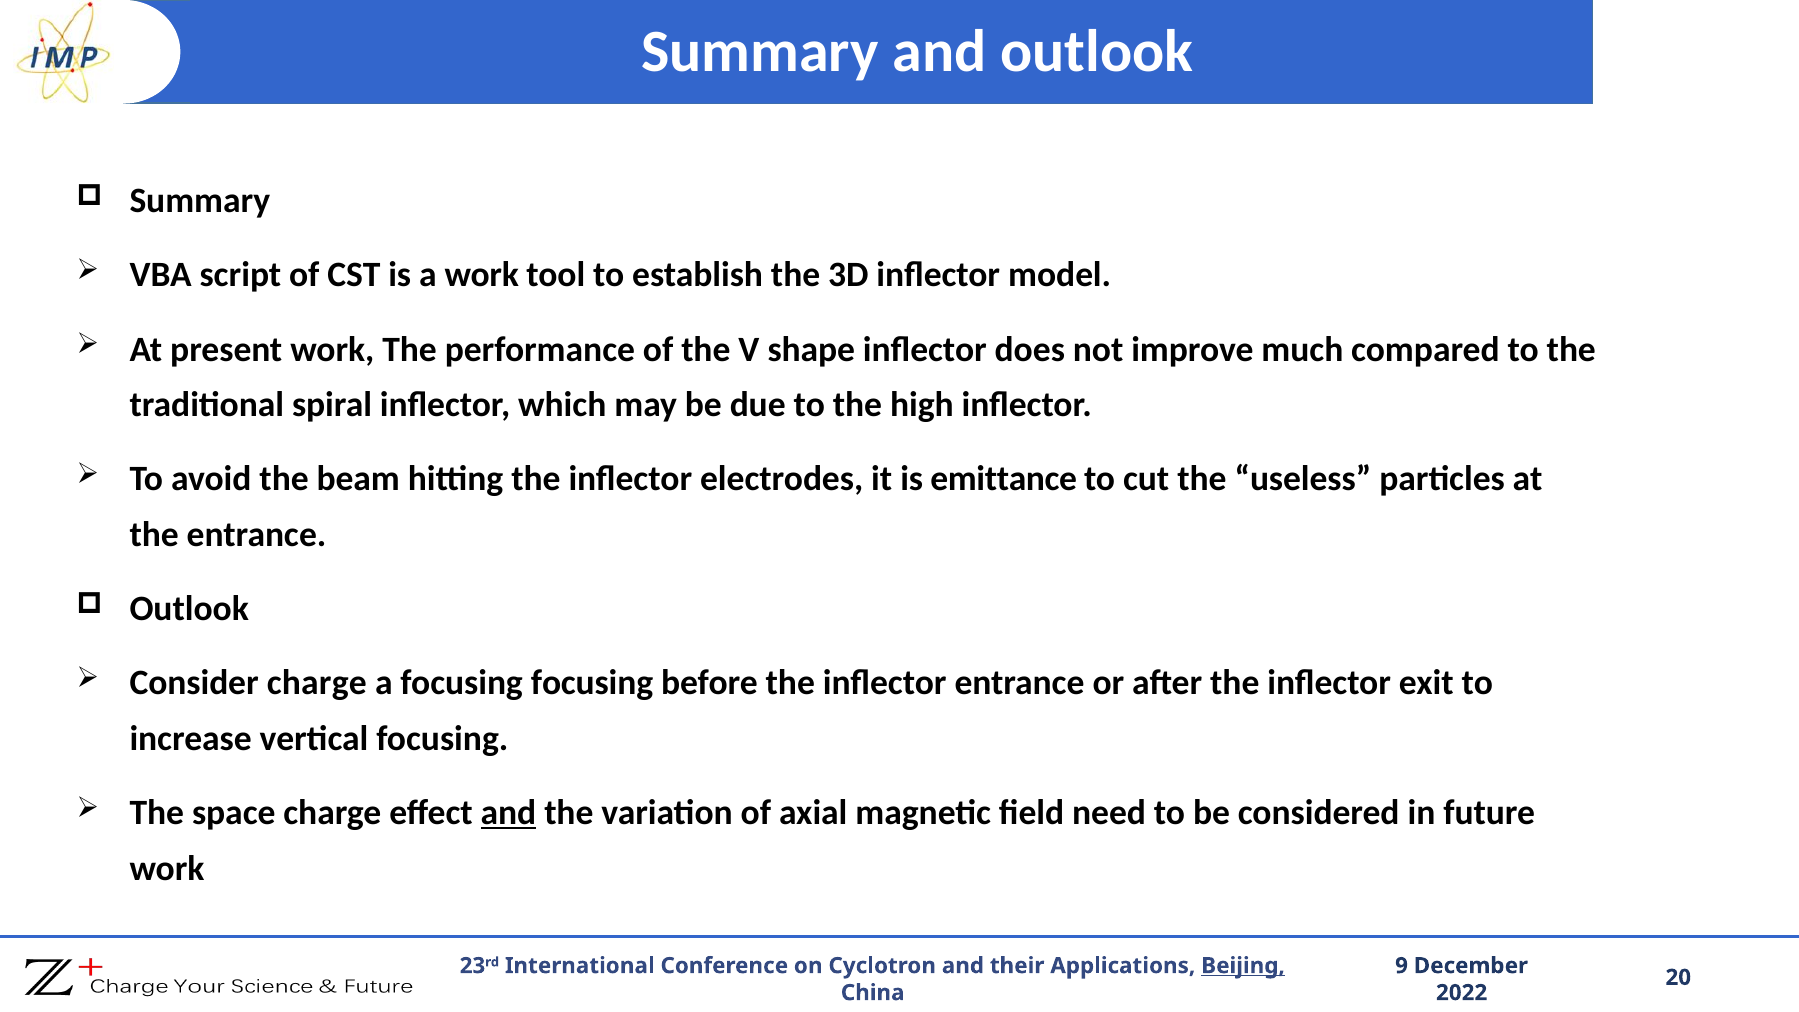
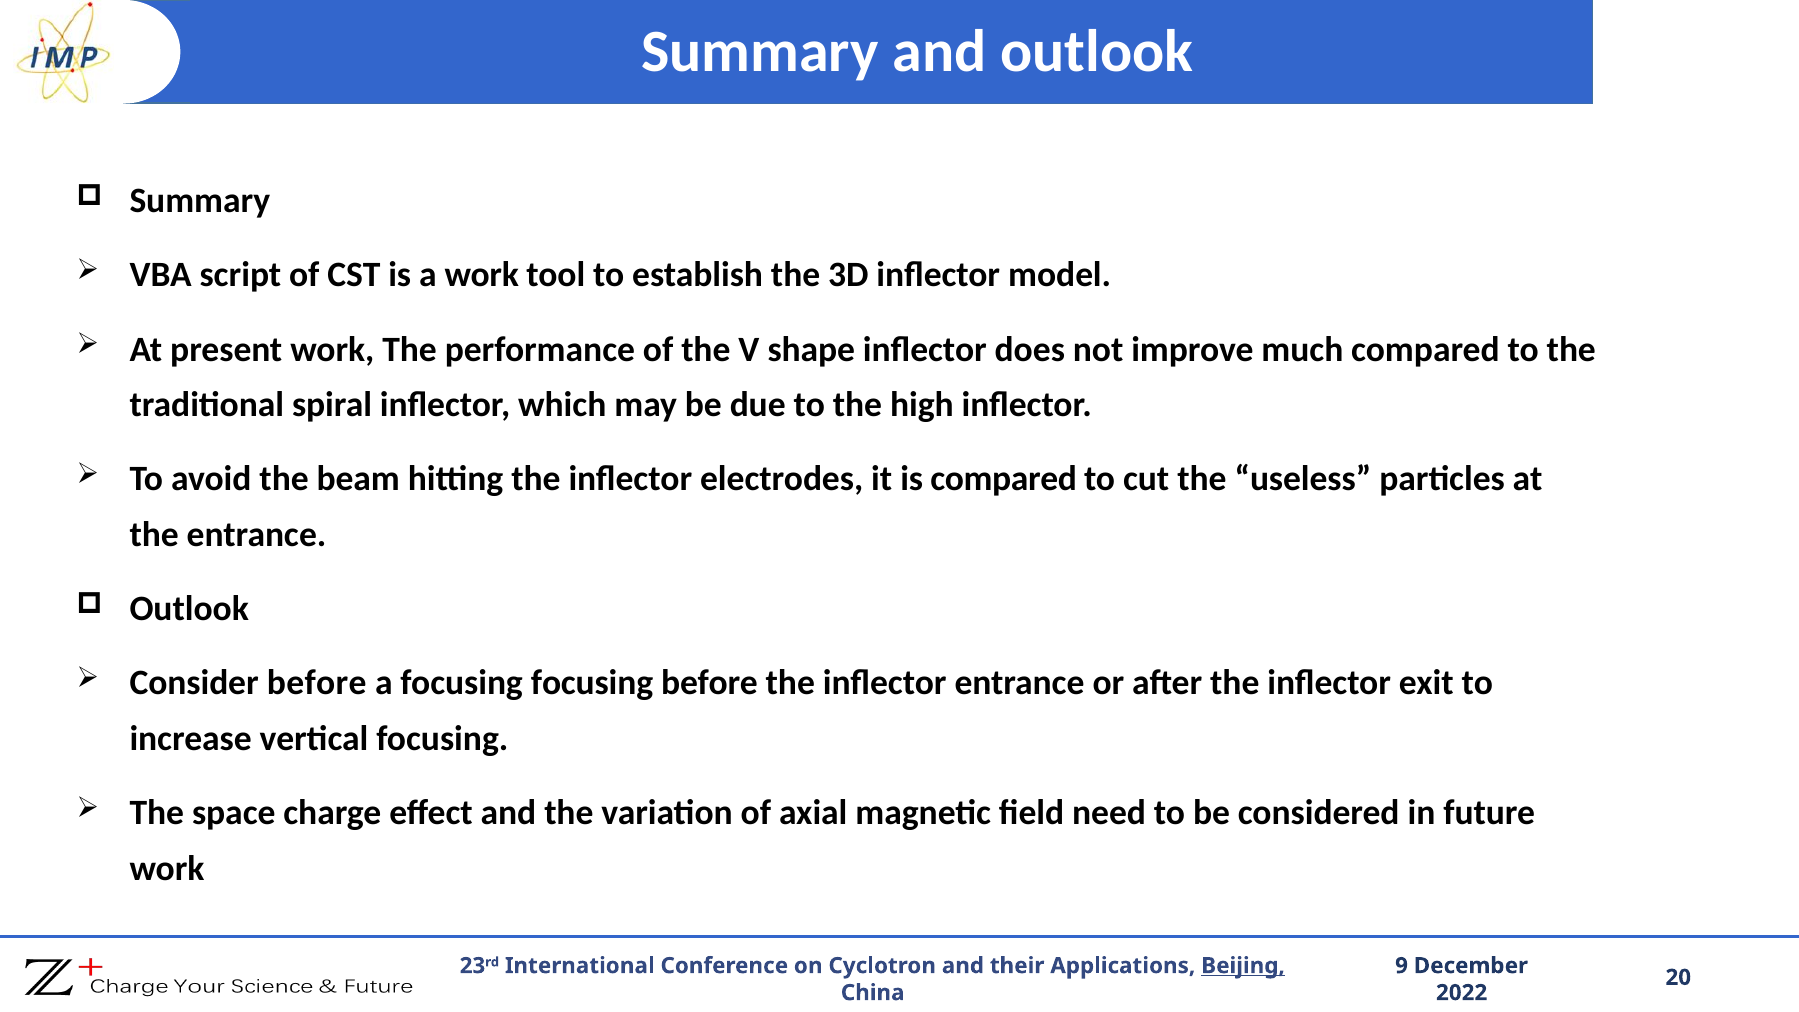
is emittance: emittance -> compared (1004, 479)
Consider charge: charge -> before (317, 683)
and underline: present -> none (508, 813)
